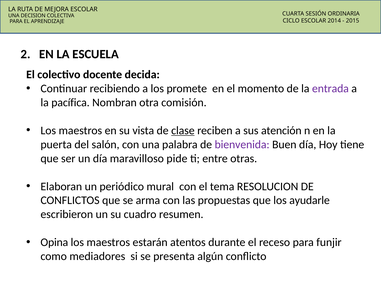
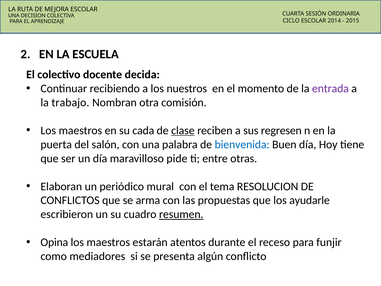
promete: promete -> nuestros (187, 88)
pacífica: pacífica -> trabajo (70, 102)
vista: vista -> cada (143, 130)
atención: atención -> regresen (281, 130)
bienvenida colour: purple -> blue (242, 144)
resumen underline: none -> present (181, 214)
